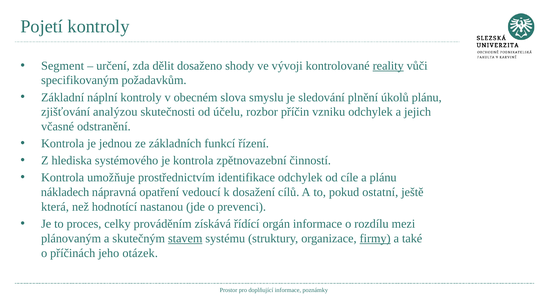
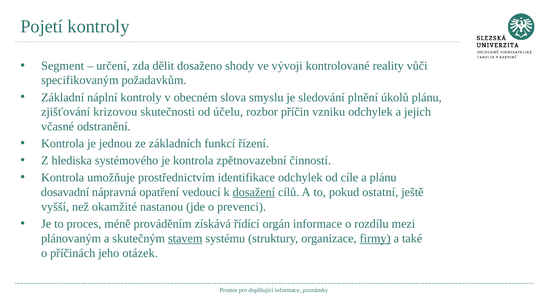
reality underline: present -> none (388, 66)
analýzou: analýzou -> krizovou (115, 112)
nákladech: nákladech -> dosavadní (65, 192)
dosažení underline: none -> present (254, 192)
která: která -> vyšší (55, 207)
hodnotící: hodnotící -> okamžité (114, 207)
celky: celky -> méně (118, 224)
